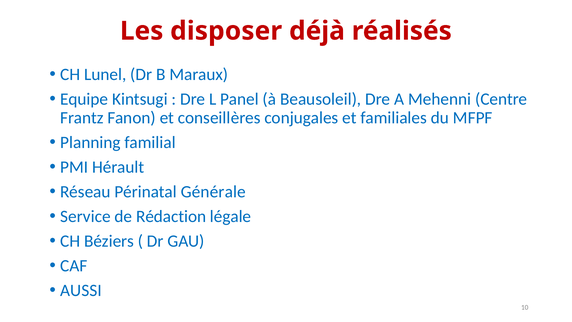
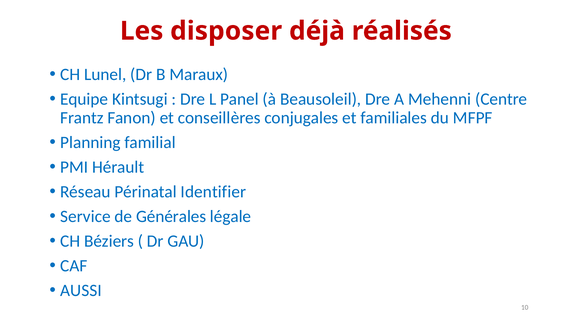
Générale: Générale -> Identifier (213, 192)
Rédaction: Rédaction -> Générales (171, 216)
